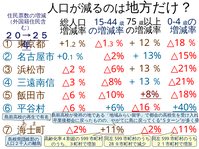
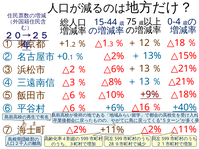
+8%: +8% -> +9% (150, 95)
